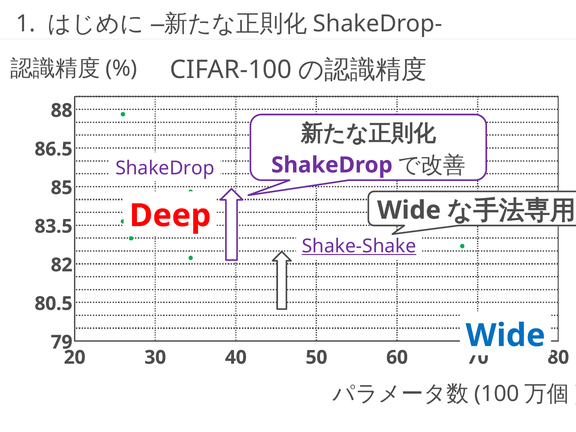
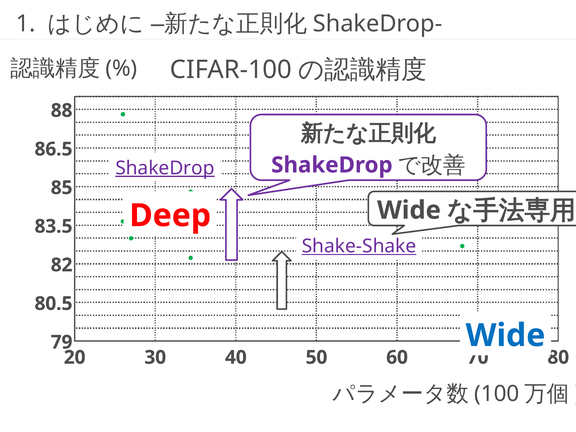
ShakeDrop underline: none -> present (165, 168)
